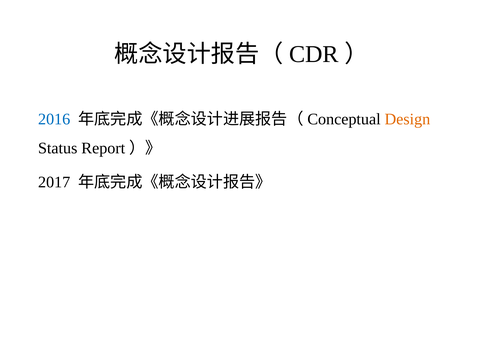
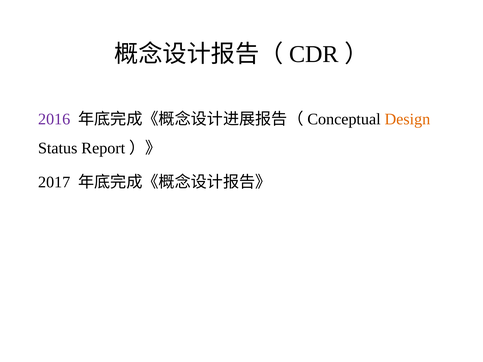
2016 colour: blue -> purple (54, 119)
